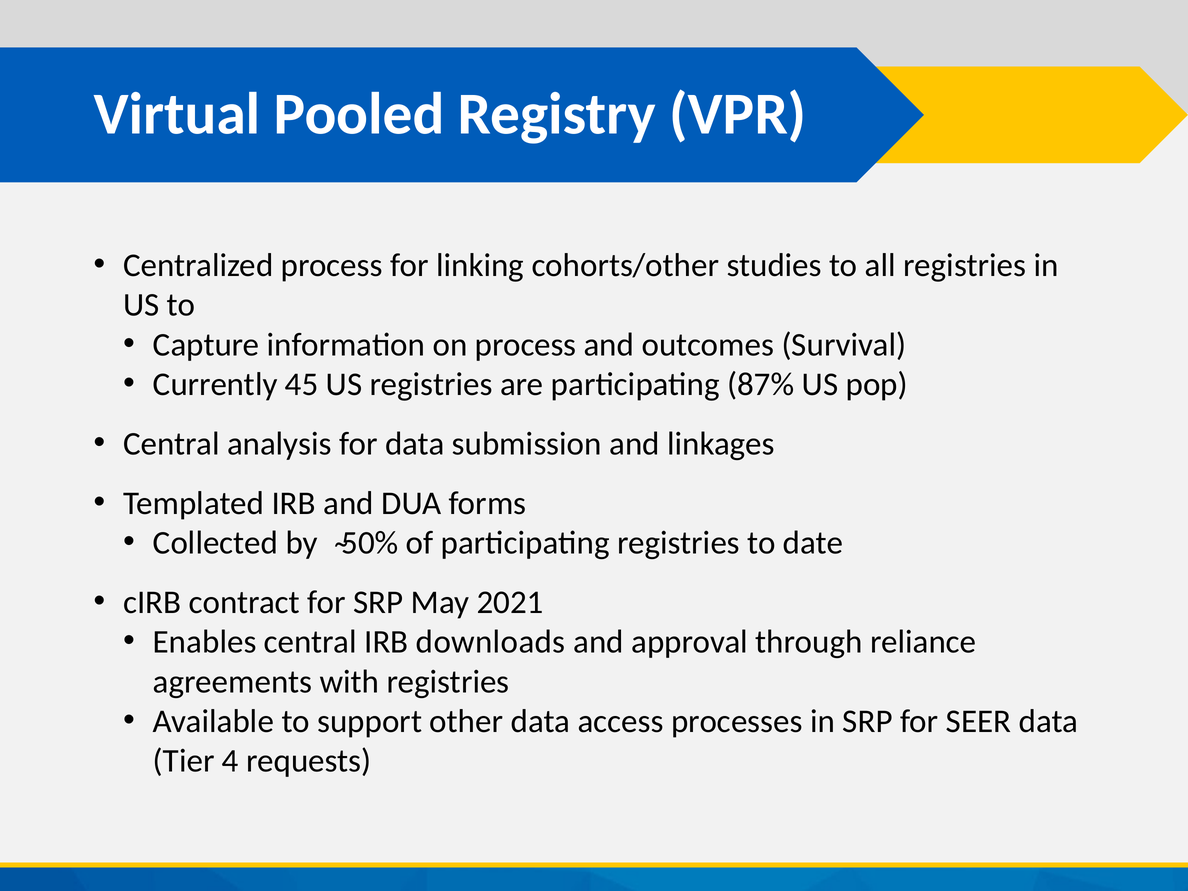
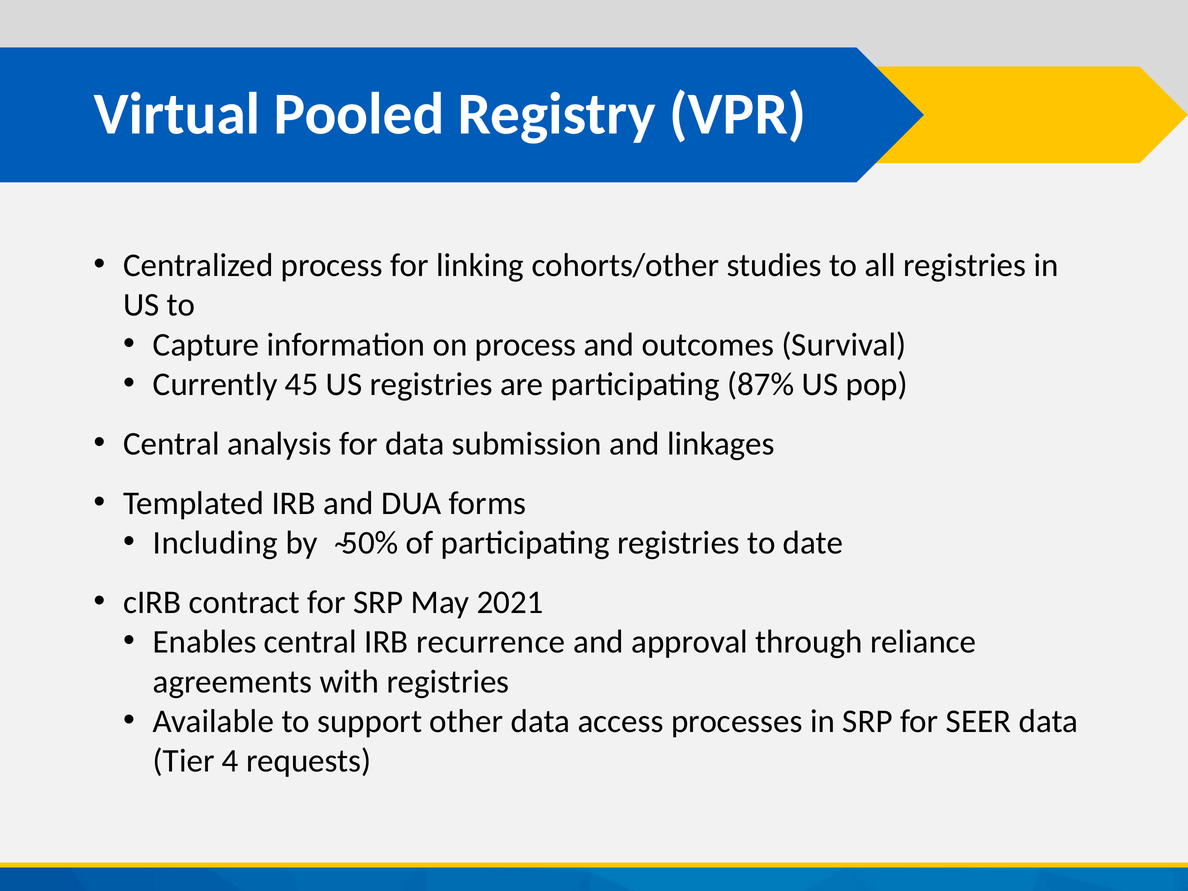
Collected: Collected -> Including (215, 543)
downloads: downloads -> recurrence (491, 642)
